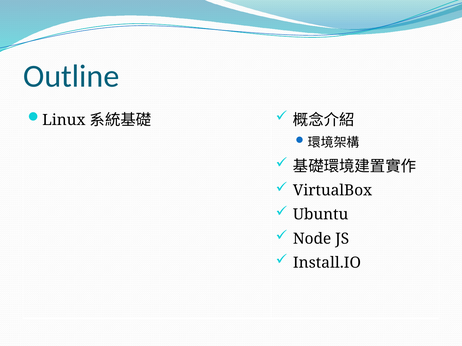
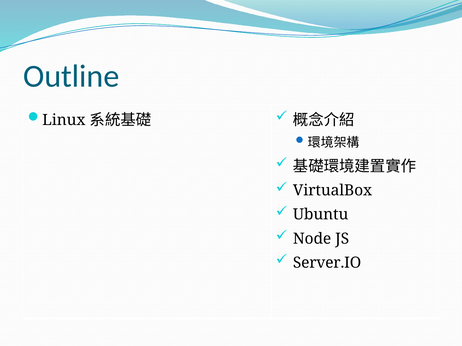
Install.IO: Install.IO -> Server.IO (327, 263)
